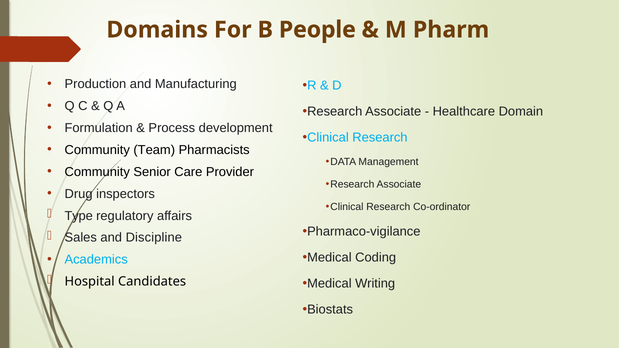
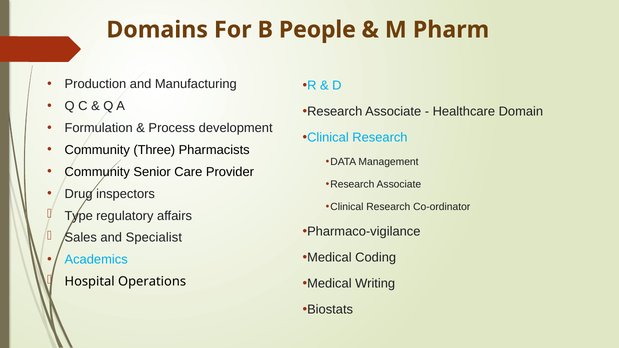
Team: Team -> Three (154, 150)
Discipline: Discipline -> Specialist (154, 238)
Candidates: Candidates -> Operations (152, 282)
